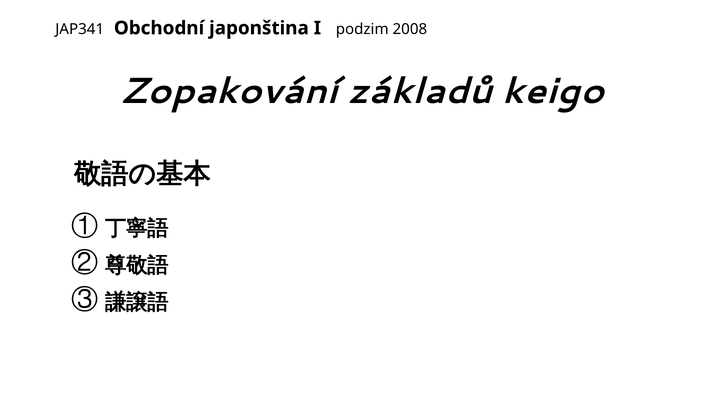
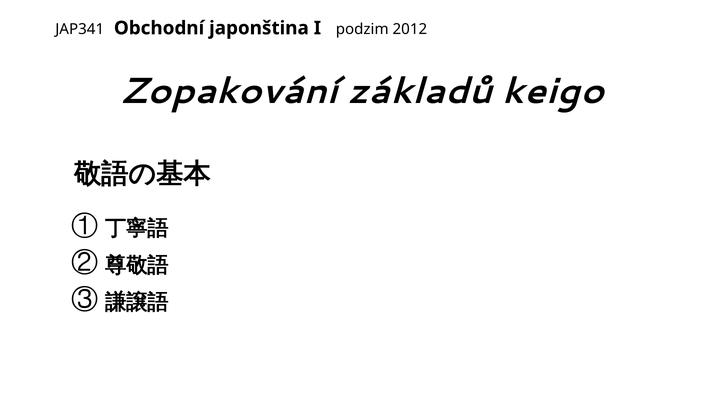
2008: 2008 -> 2012 (410, 29)
